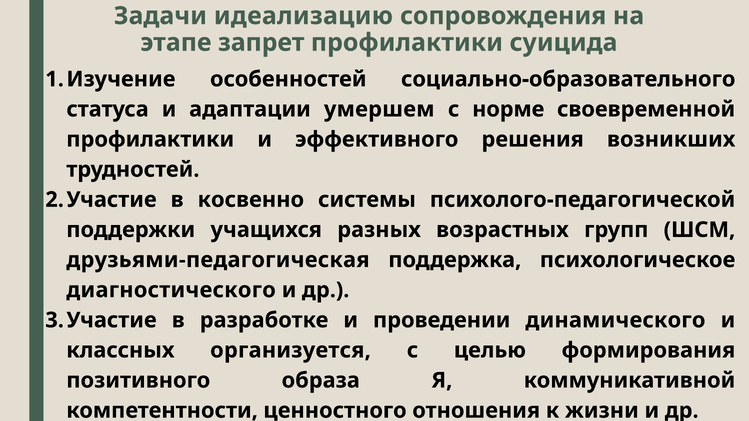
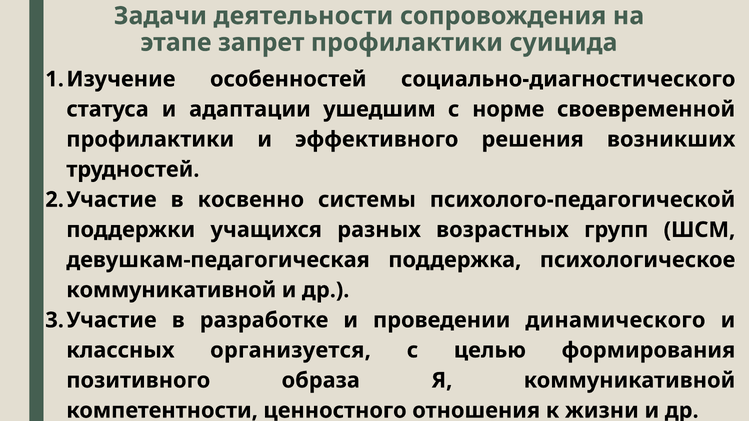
идеализацию: идеализацию -> деятельности (303, 16)
социально-образовательного: социально-образовательного -> социально-диагностического (568, 79)
умершем: умершем -> ушедшим (379, 109)
друзьями-педагогическая: друзьями-педагогическая -> девушкам-педагогическая (218, 260)
диагностического: диагностического -> коммуникативной (171, 290)
